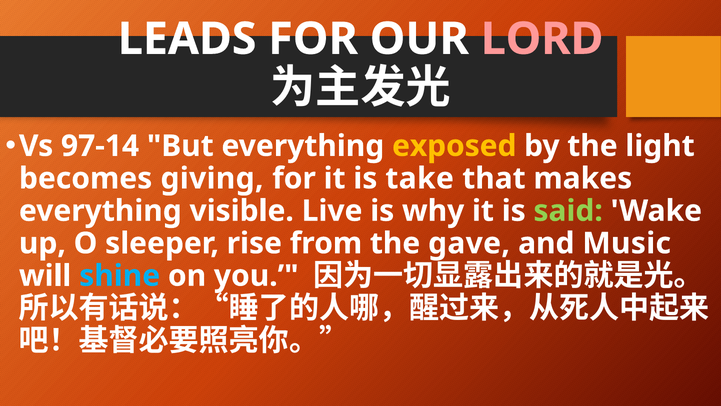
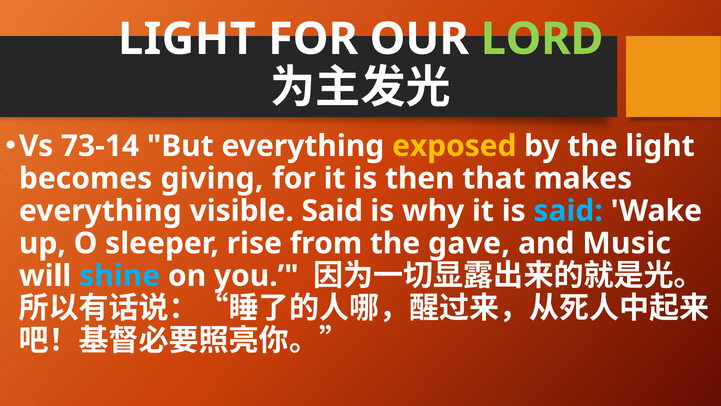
LEADS: LEADS -> LIGHT (187, 39)
LORD colour: pink -> light green (542, 39)
97-14: 97-14 -> 73-14 (100, 146)
take: take -> then (420, 178)
visible Live: Live -> Said (332, 211)
said colour: light green -> light blue (568, 211)
